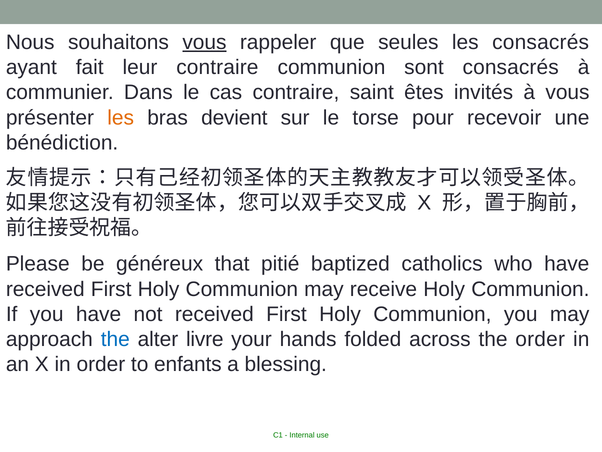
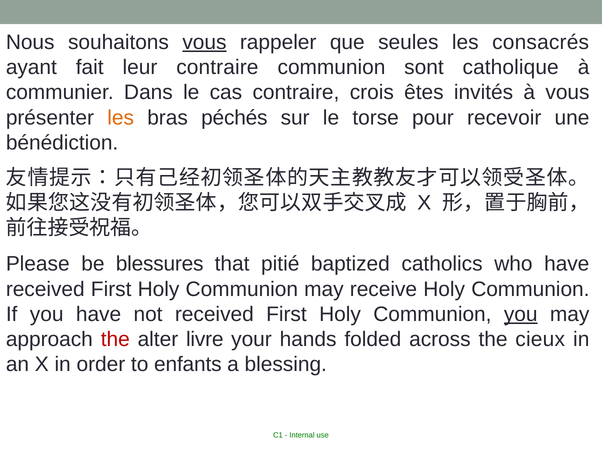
sont consacrés: consacrés -> catholique (511, 67)
saint: saint -> crois (372, 92)
devient: devient -> péchés (234, 117)
généreux: généreux -> blessures (160, 264)
you underline: none -> present (521, 314)
the colour: blue -> red (115, 339)
the order: order -> cieux (540, 339)
